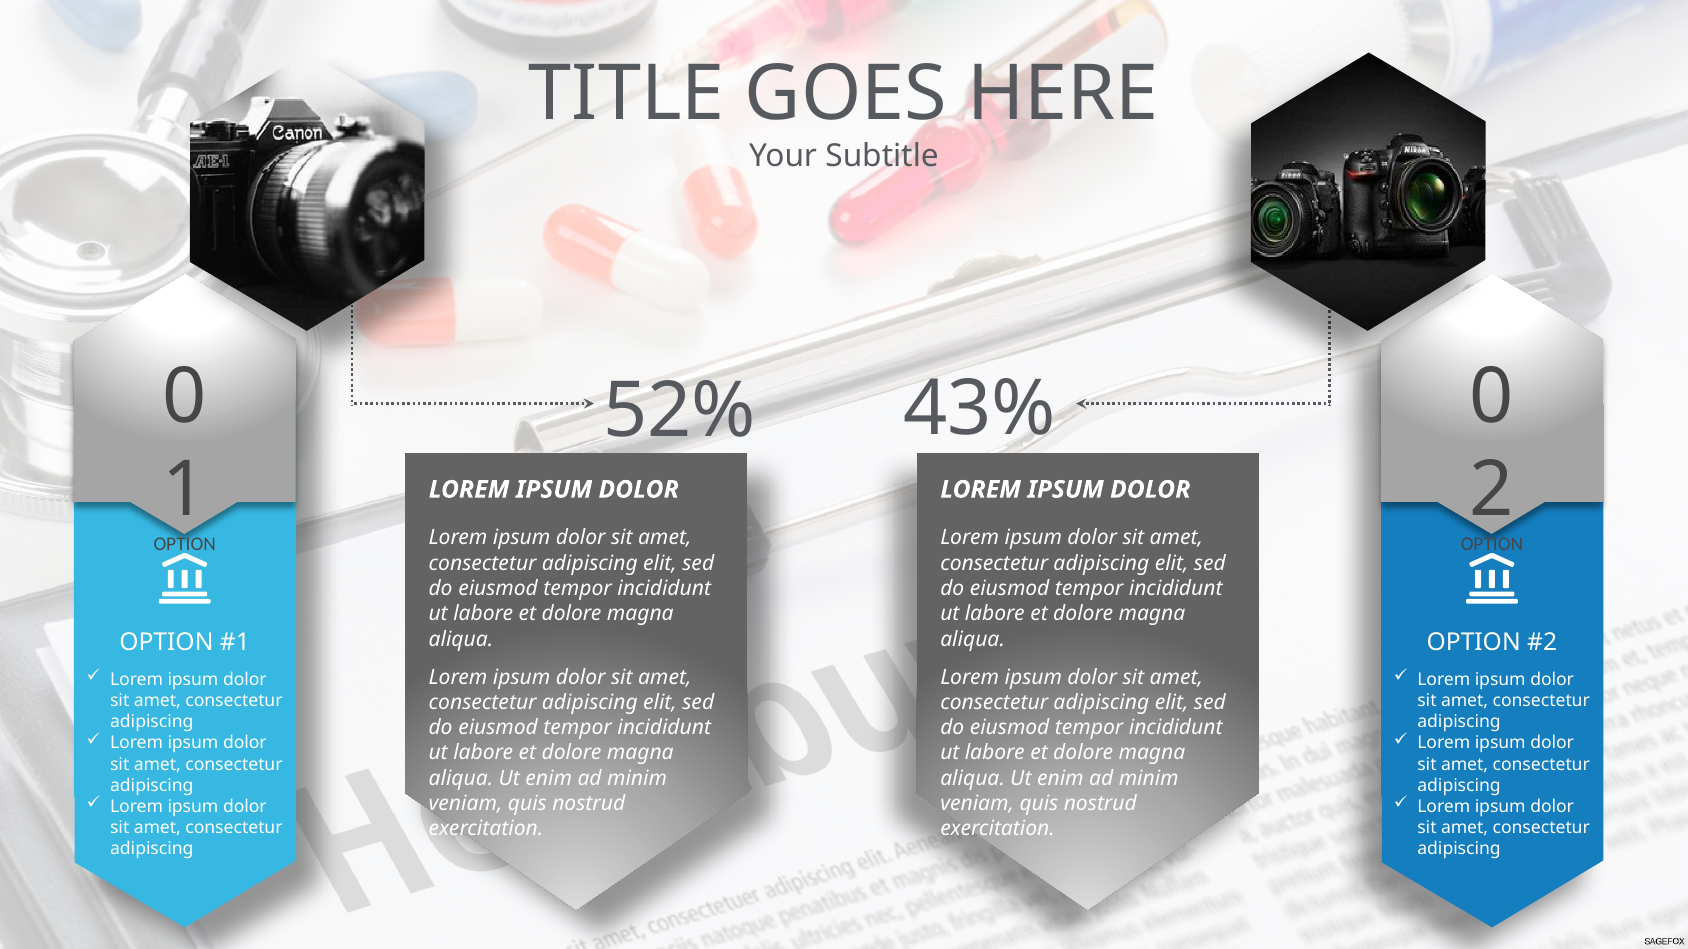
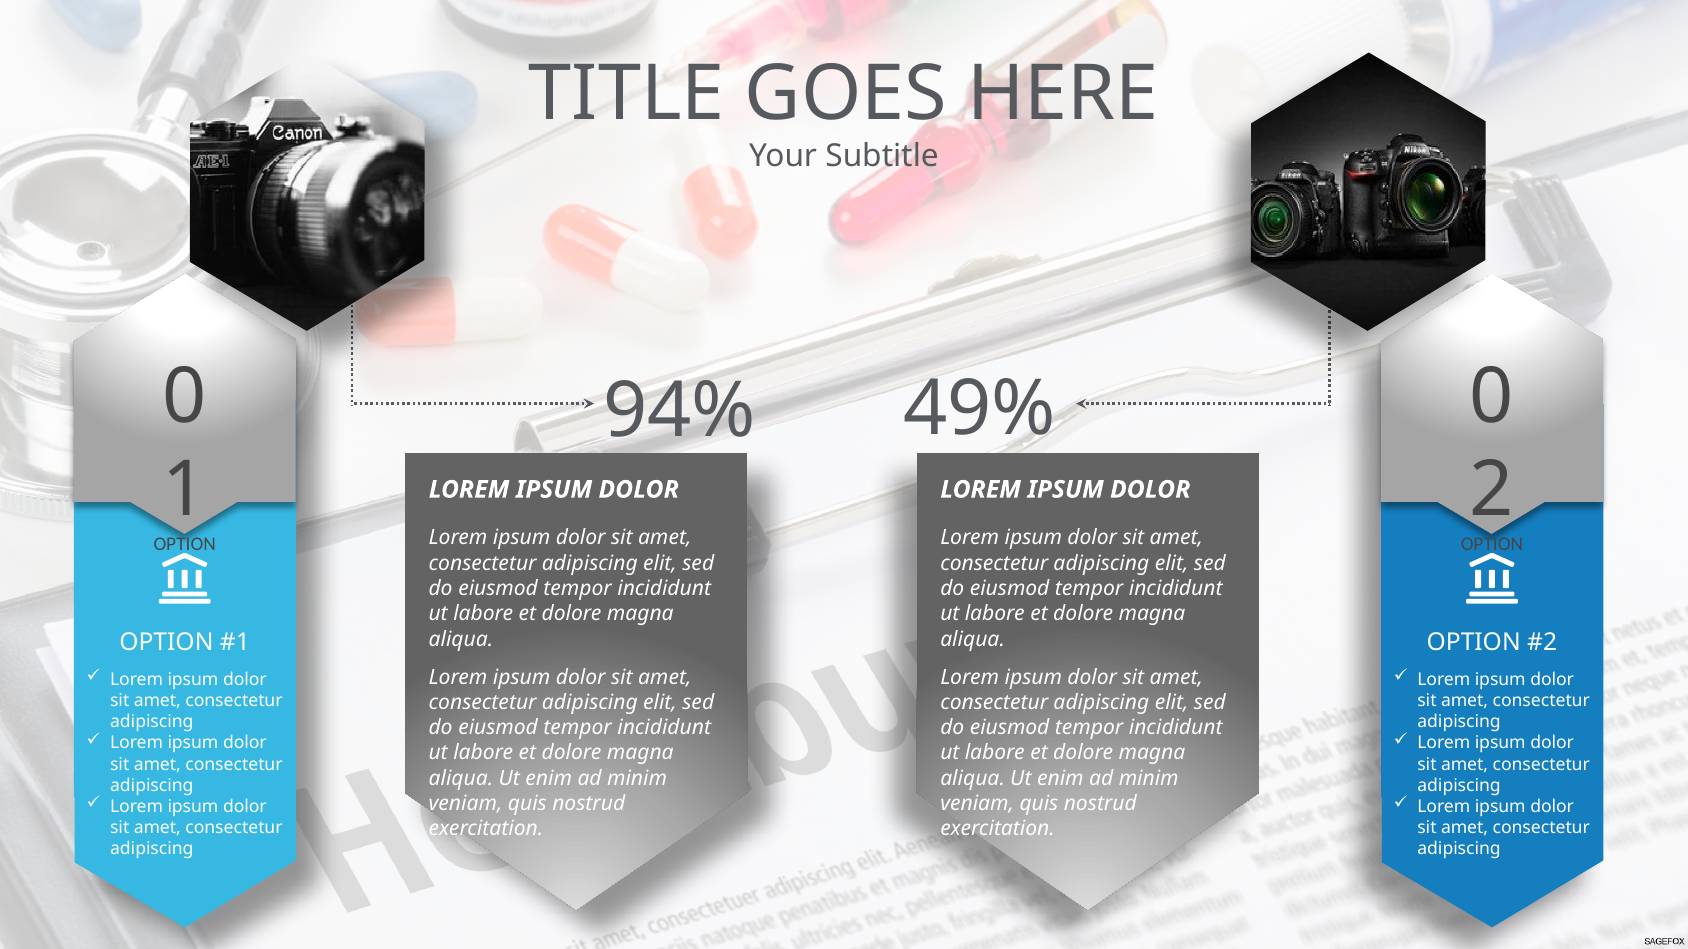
43%: 43% -> 49% (980, 409)
52%: 52% -> 94% (680, 411)
